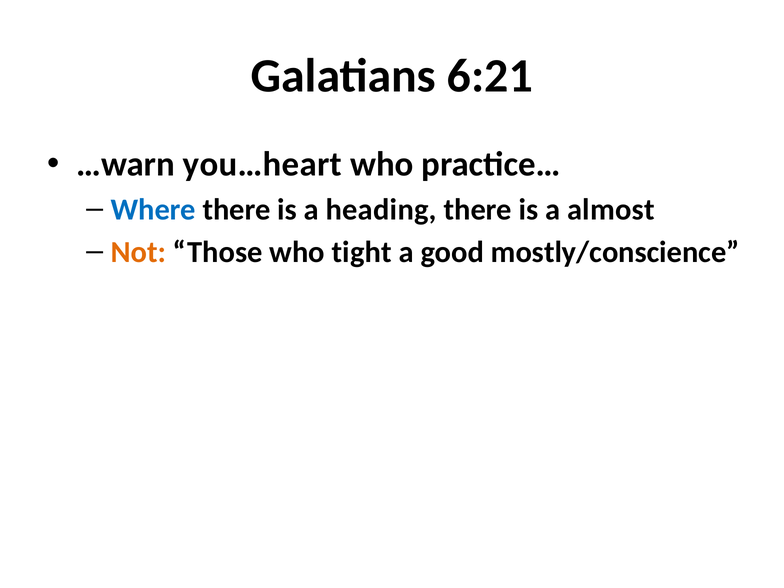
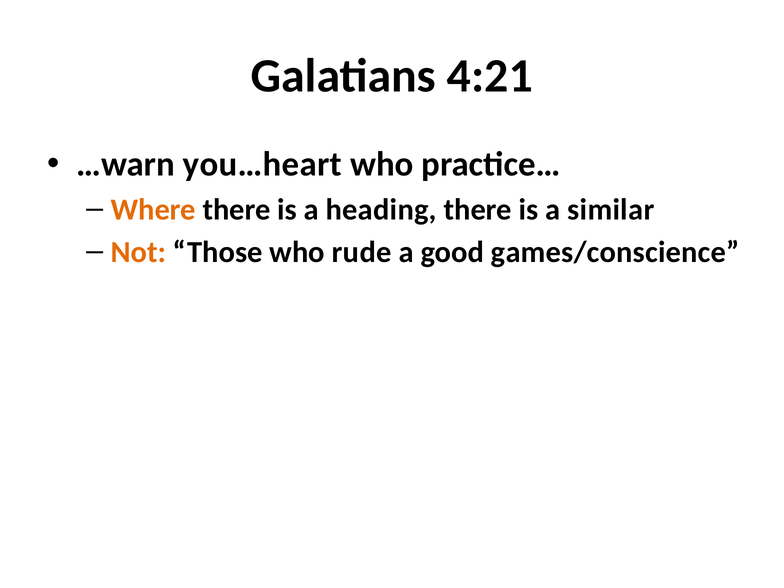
6:21: 6:21 -> 4:21 (490, 76)
Where colour: blue -> orange (153, 209)
almost: almost -> similar (611, 209)
tight: tight -> rude (362, 252)
mostly/conscience: mostly/conscience -> games/conscience (615, 252)
